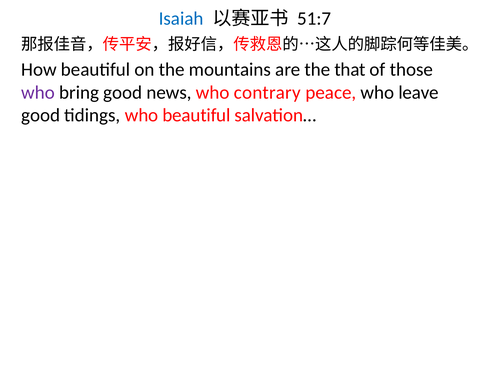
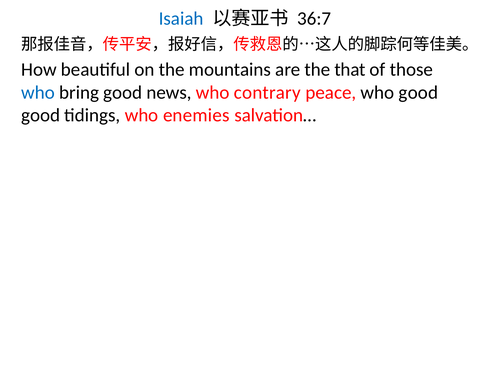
51:7: 51:7 -> 36:7 (314, 18)
who colour: purple -> blue (38, 93)
who leave: leave -> good (418, 93)
who beautiful: beautiful -> enemies (196, 115)
